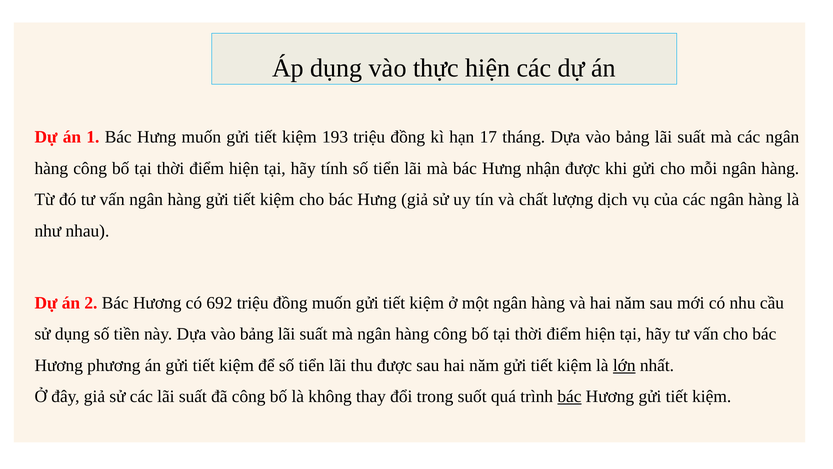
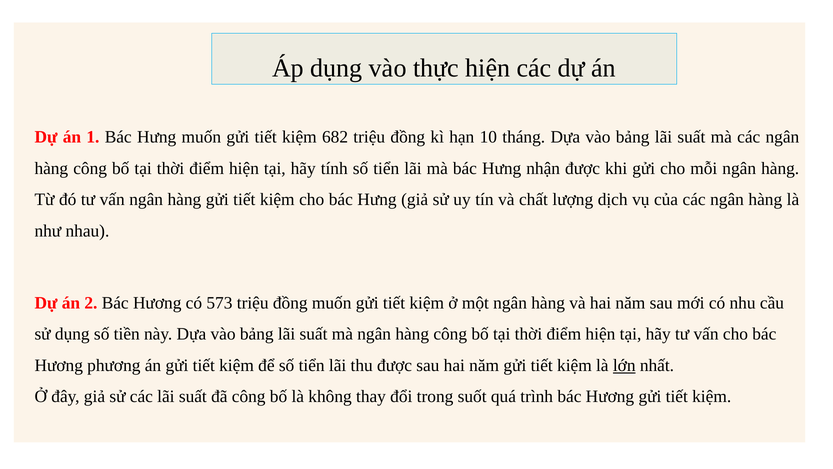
193: 193 -> 682 (335, 137)
17: 17 -> 10 (488, 137)
692: 692 -> 573 (219, 303)
bác underline: present -> none (569, 396)
